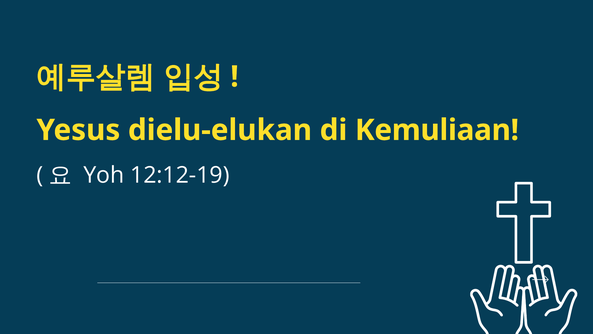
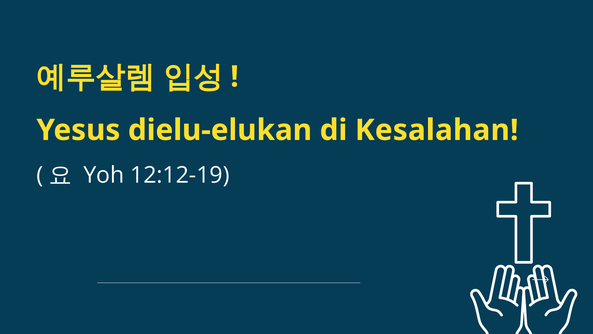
Kemuliaan: Kemuliaan -> Kesalahan (437, 130)
